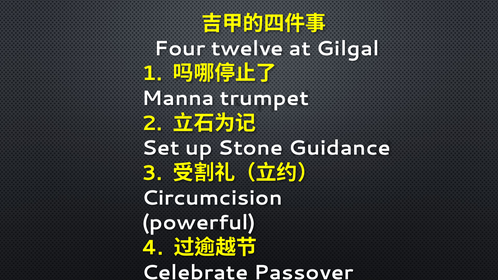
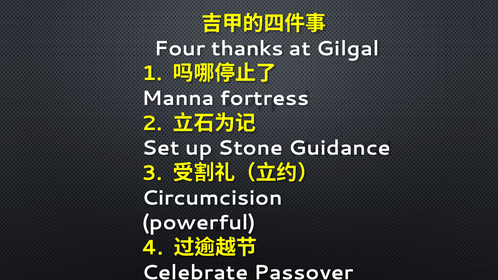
twelve: twelve -> thanks (247, 49)
trumpet: trumpet -> fortress (264, 98)
